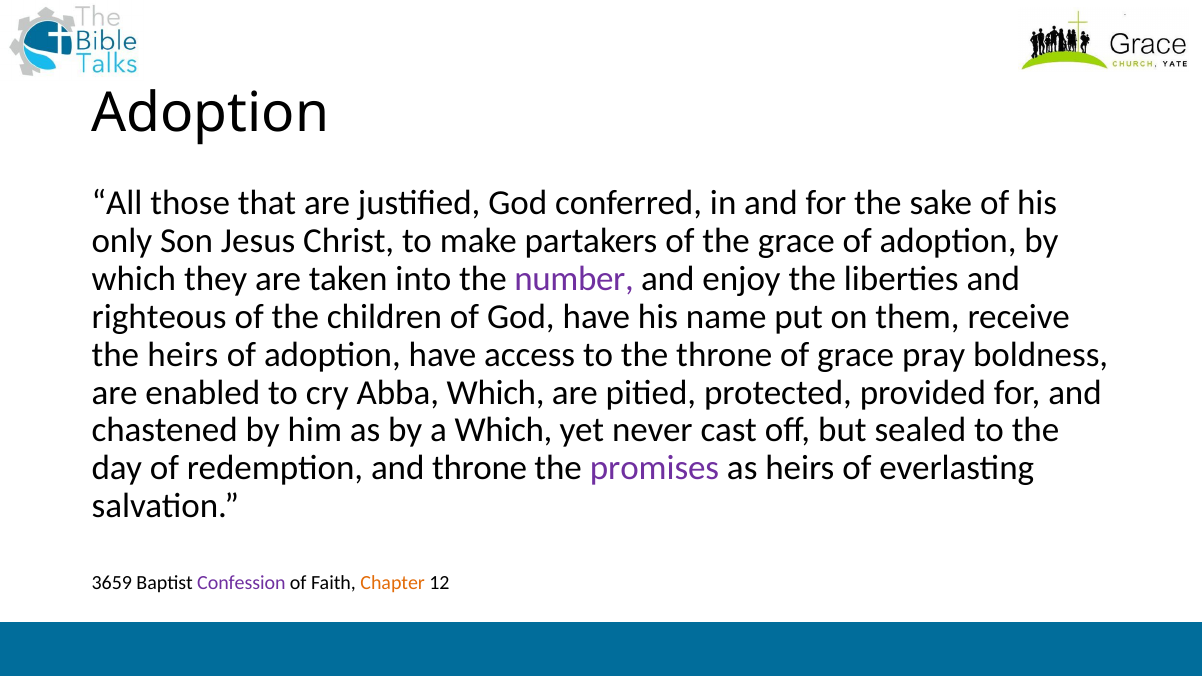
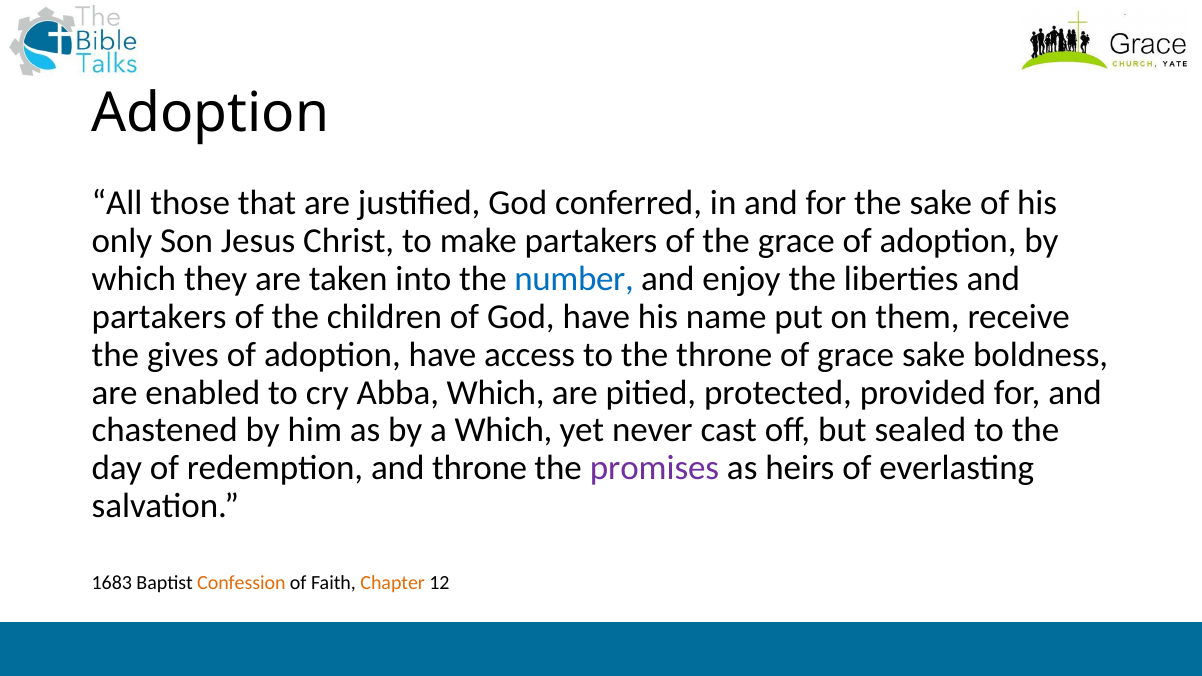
number colour: purple -> blue (574, 279)
righteous: righteous -> partakers (159, 317)
the heirs: heirs -> gives (183, 355)
grace pray: pray -> sake (934, 355)
3659: 3659 -> 1683 (112, 583)
Confession colour: purple -> orange (241, 583)
